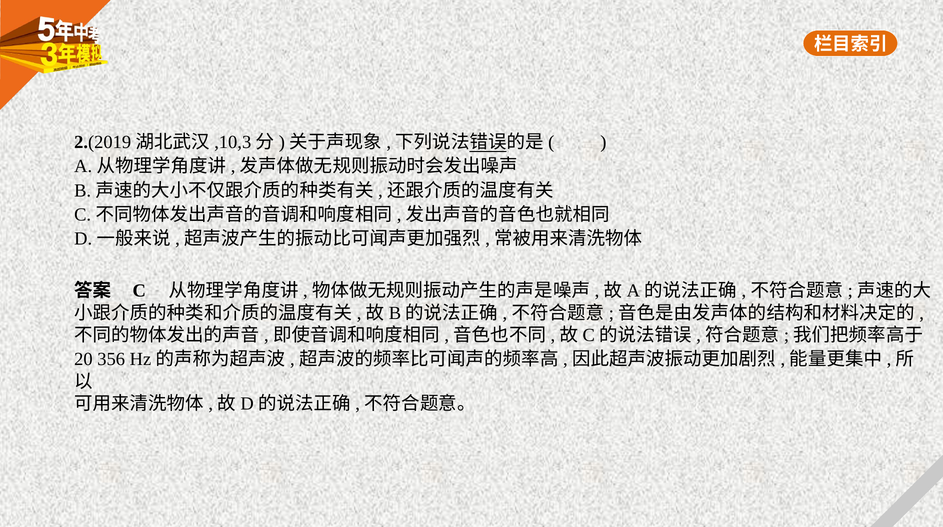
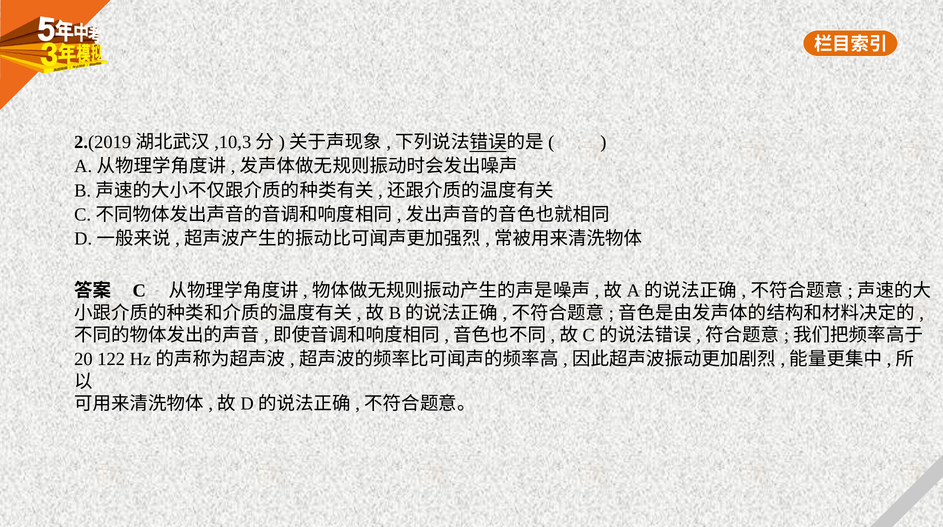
356: 356 -> 122 (111, 359)
